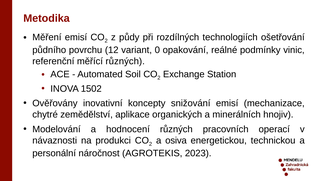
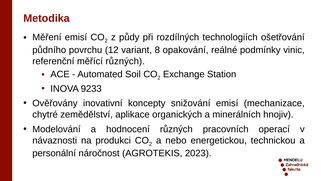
0: 0 -> 8 (157, 50)
1502: 1502 -> 9233 (91, 88)
osiva: osiva -> nebo (176, 140)
